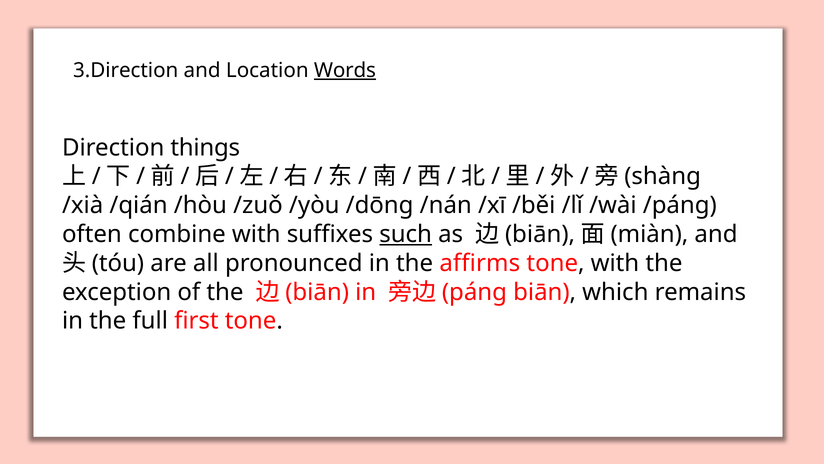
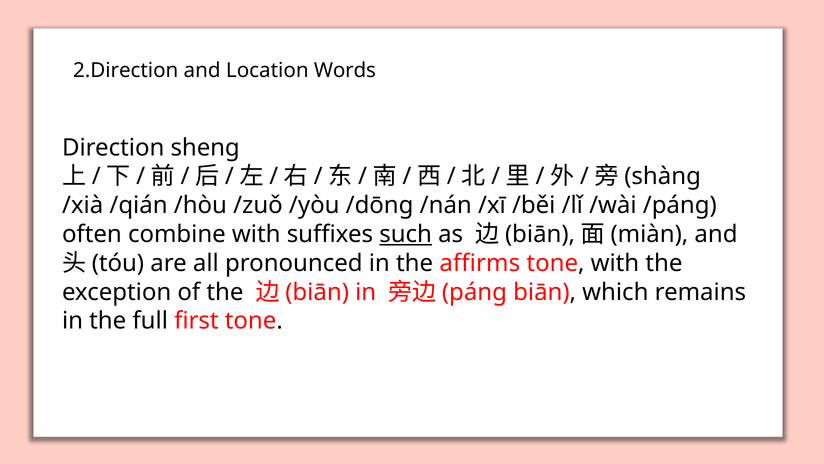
3.Direction: 3.Direction -> 2.Direction (126, 70)
Words underline: present -> none (345, 70)
things: things -> sheng (205, 147)
